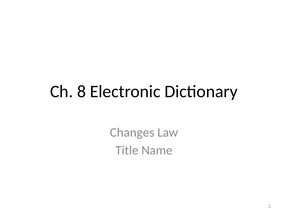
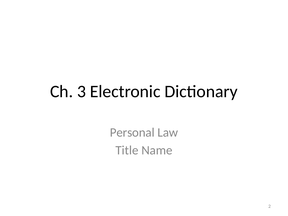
8: 8 -> 3 (82, 91)
Changes: Changes -> Personal (132, 132)
